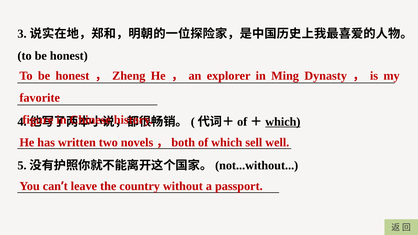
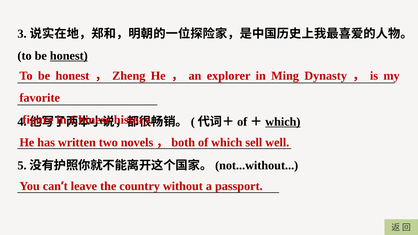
honest underline: none -> present (69, 56)
